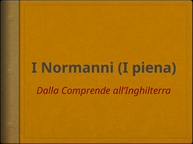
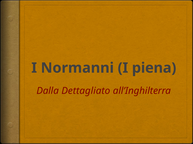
Comprende: Comprende -> Dettagliato (86, 91)
